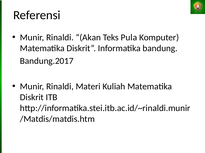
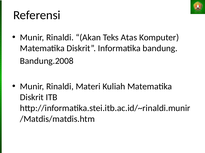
Pula: Pula -> Atas (129, 38)
Bandung.2017: Bandung.2017 -> Bandung.2008 (47, 61)
